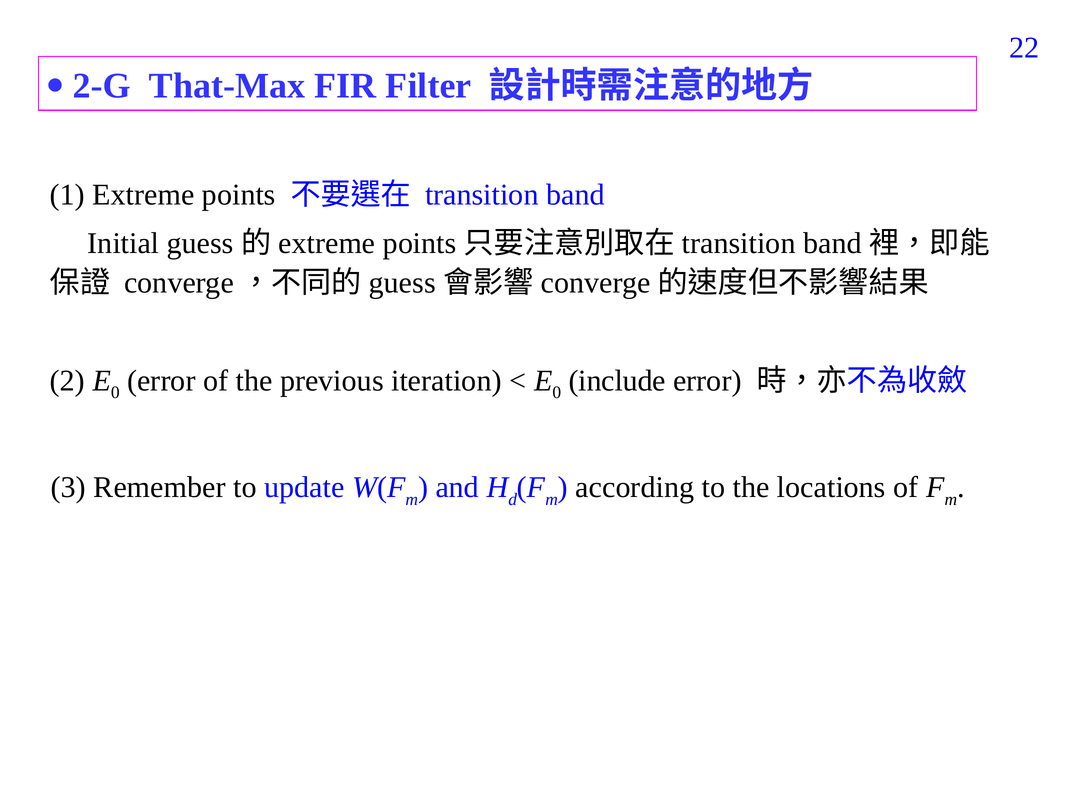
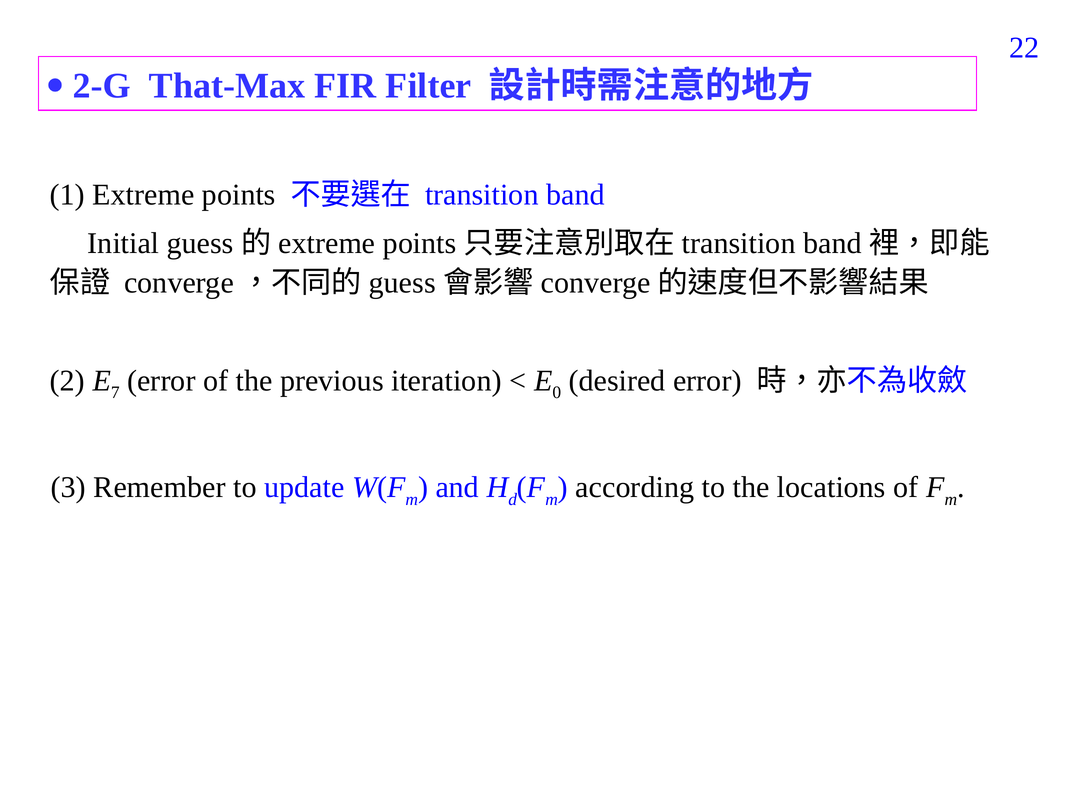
0: 0 -> 7 (115, 393)
include: include -> desired (617, 381)
